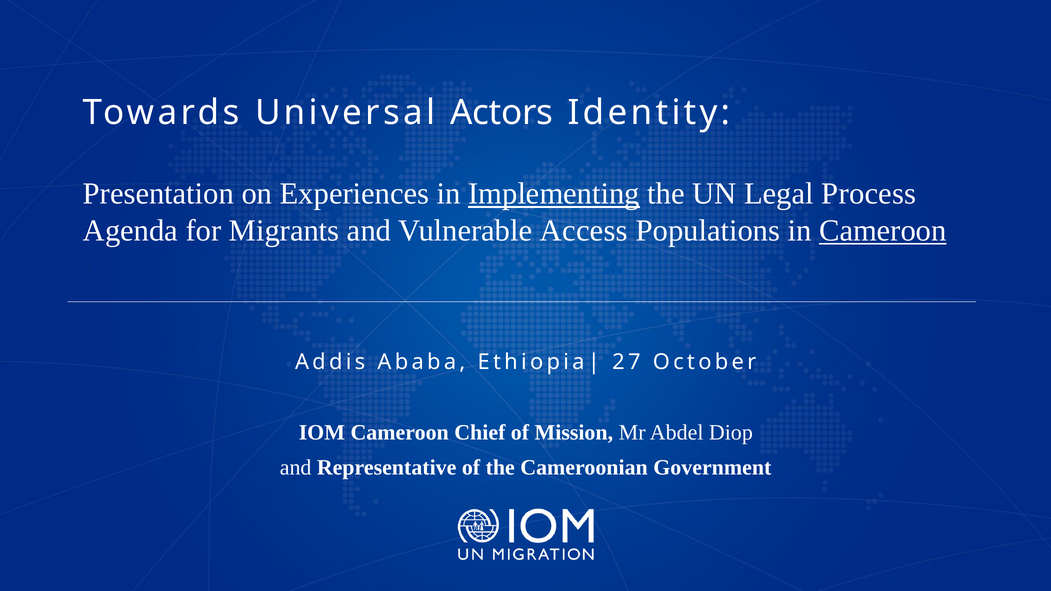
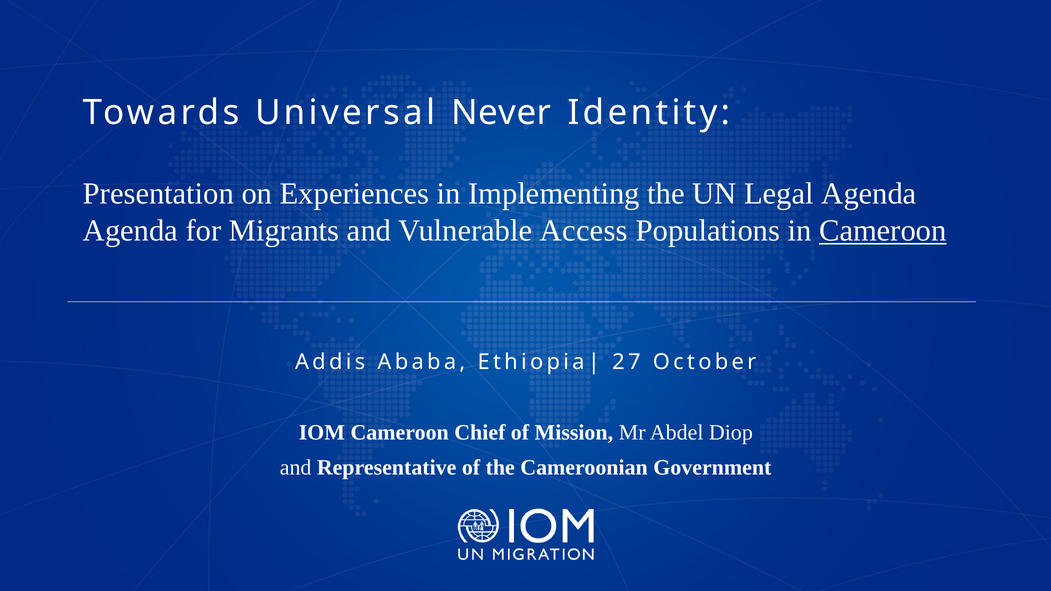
Actors: Actors -> Never (501, 113)
Implementing underline: present -> none (554, 194)
Legal Process: Process -> Agenda (869, 194)
